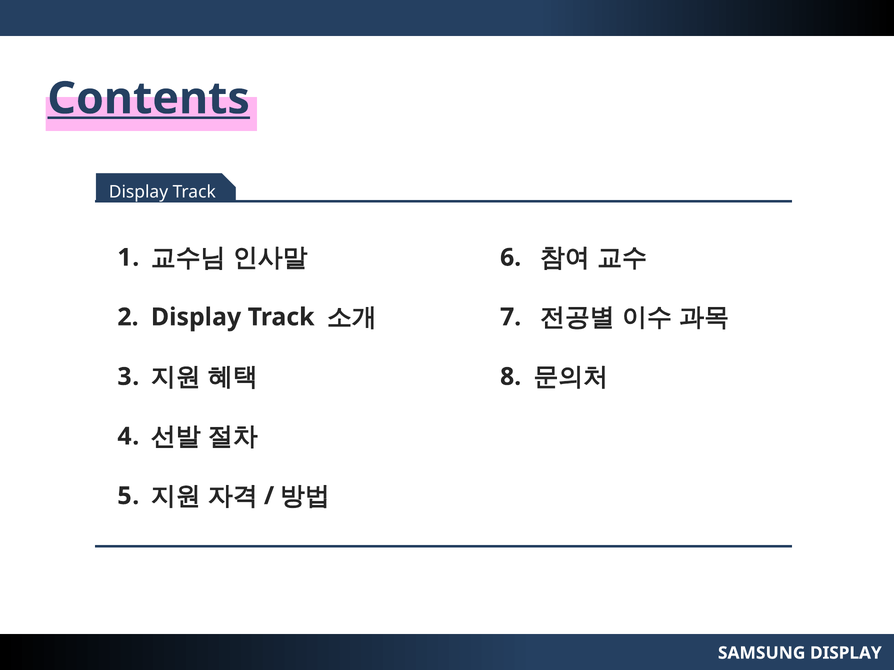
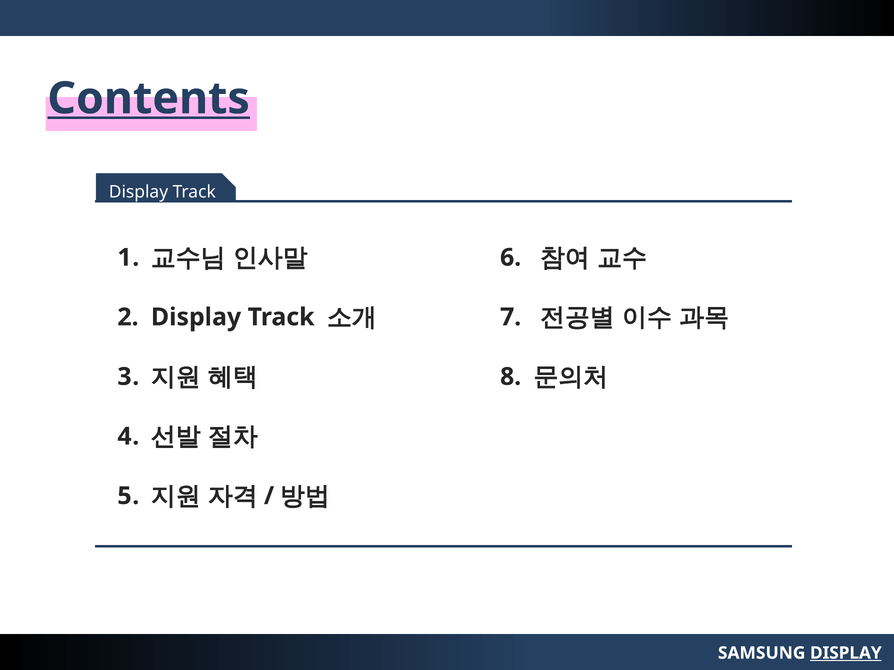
DISPLAY underline: none -> present (846, 653)
